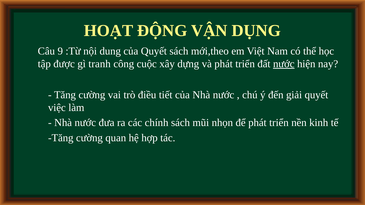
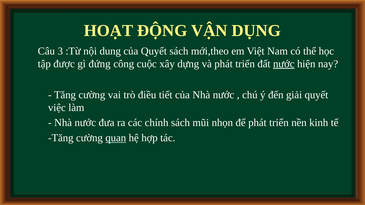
9: 9 -> 3 (60, 51)
tranh: tranh -> đứng (100, 64)
quan underline: none -> present (116, 138)
